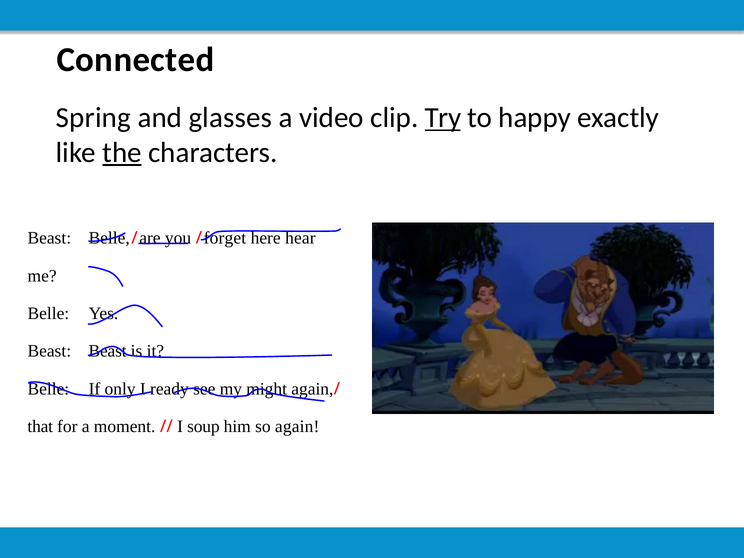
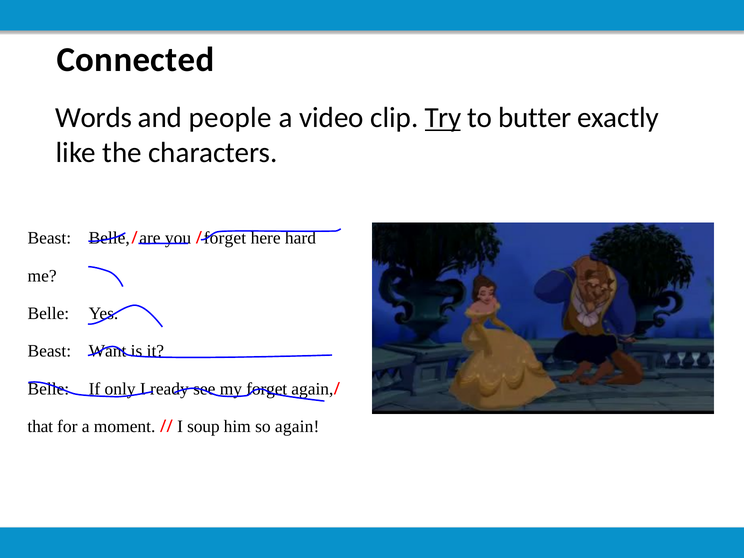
Spring: Spring -> Words (94, 118)
glasses: glasses -> people (230, 118)
happy: happy -> butter (535, 118)
the underline: present -> none (122, 152)
hear: hear -> hard (300, 238)
Beast Beast: Beast -> Want (107, 351)
my might: might -> forget (267, 389)
